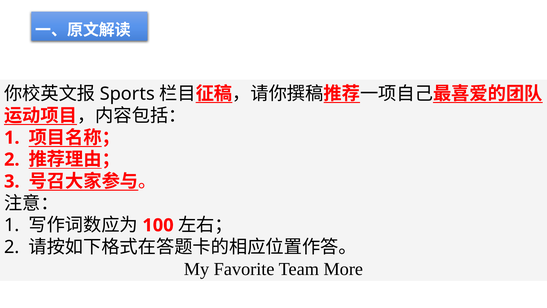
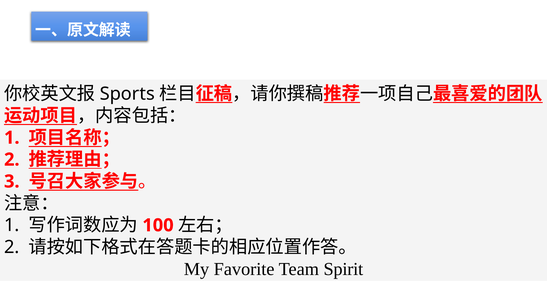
More: More -> Spirit (343, 269)
